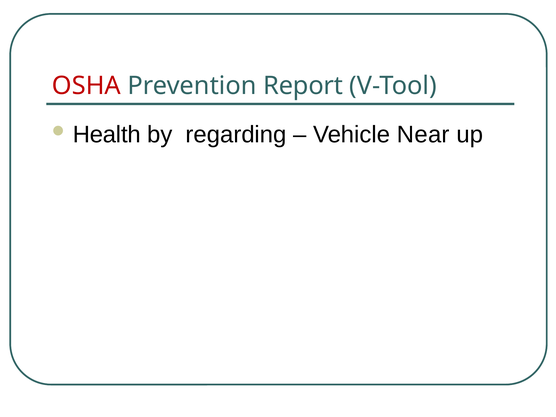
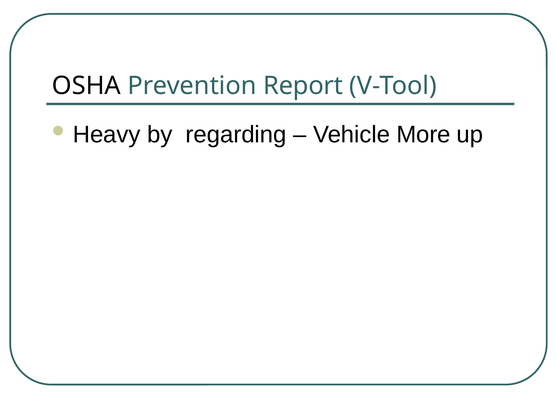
OSHA colour: red -> black (86, 86)
Health: Health -> Heavy (107, 135)
Near: Near -> More (423, 135)
